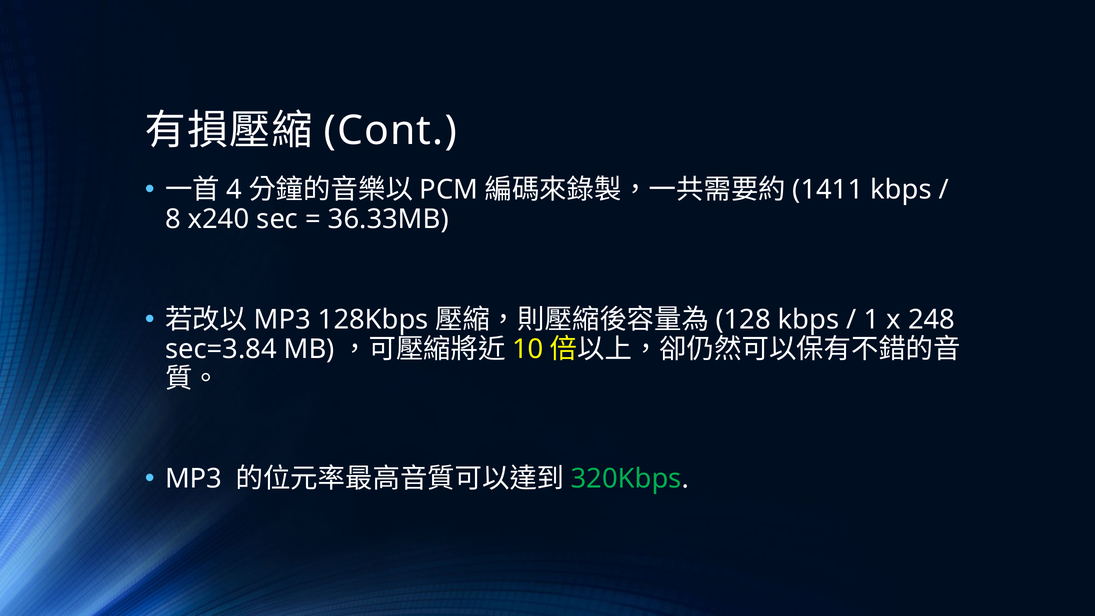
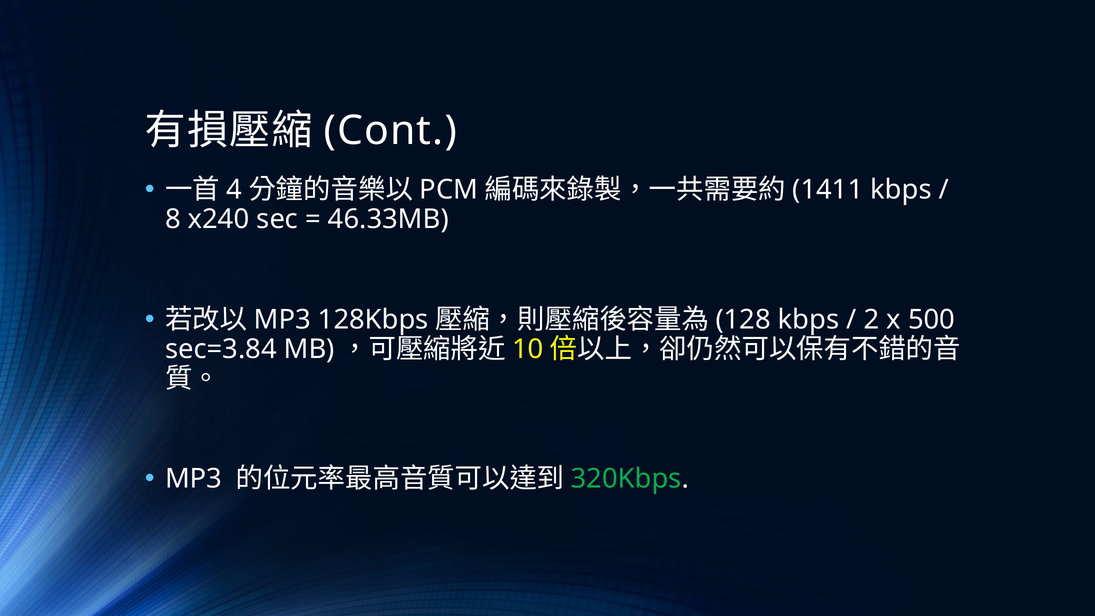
36.33MB: 36.33MB -> 46.33MB (388, 219)
1: 1 -> 2 (871, 320)
248: 248 -> 500 (932, 320)
